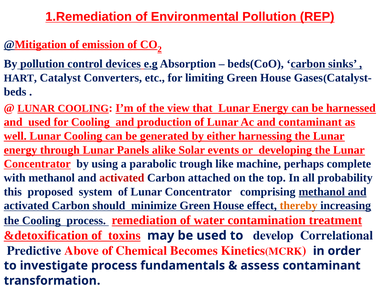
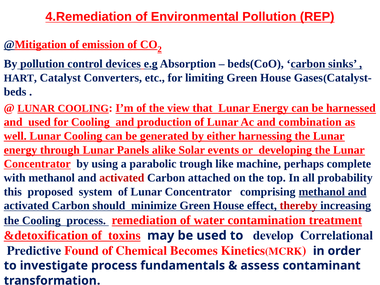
1.Remediation: 1.Remediation -> 4.Remediation (89, 17)
and contaminant: contaminant -> combination (310, 122)
thereby colour: orange -> red (299, 206)
Above: Above -> Found (82, 251)
